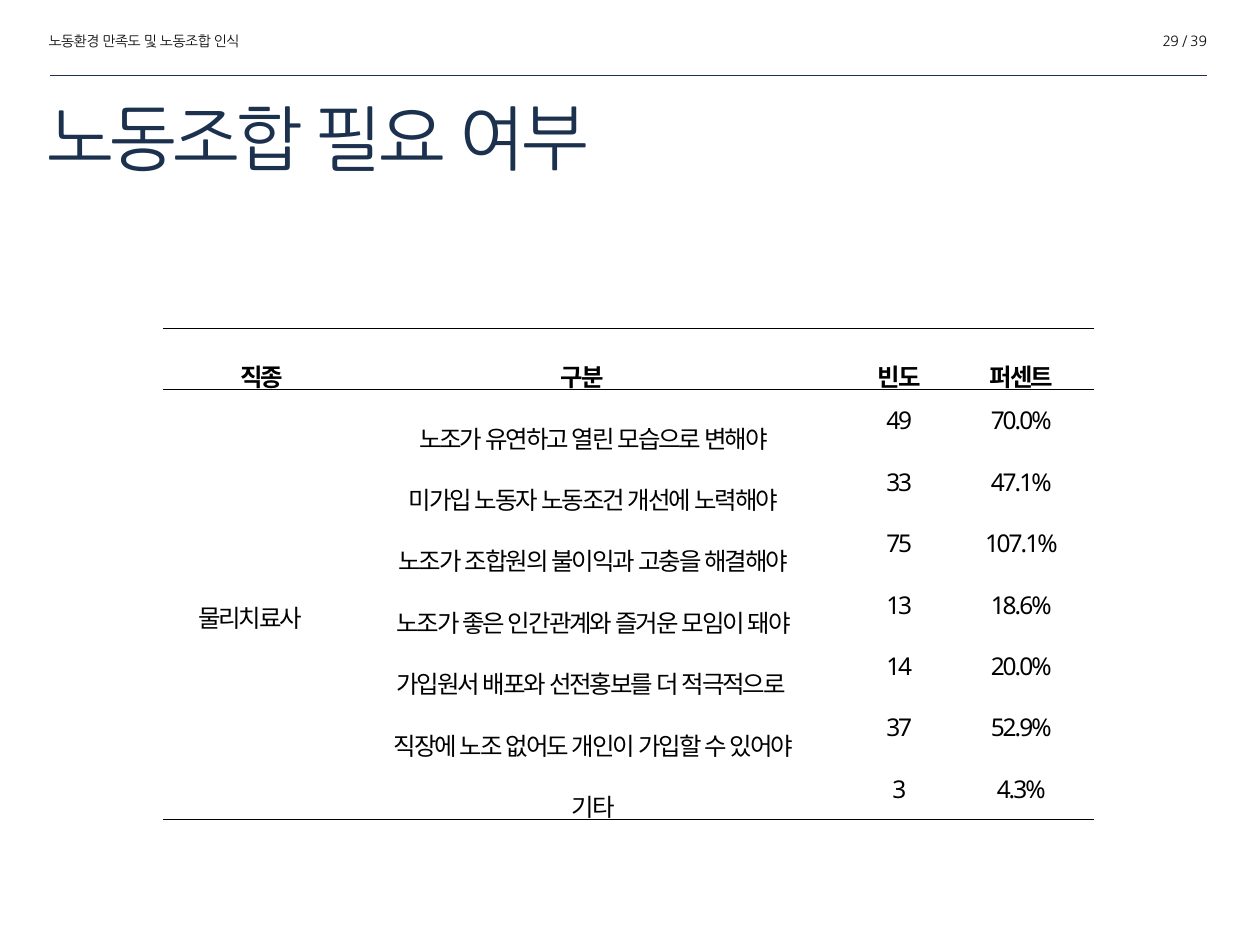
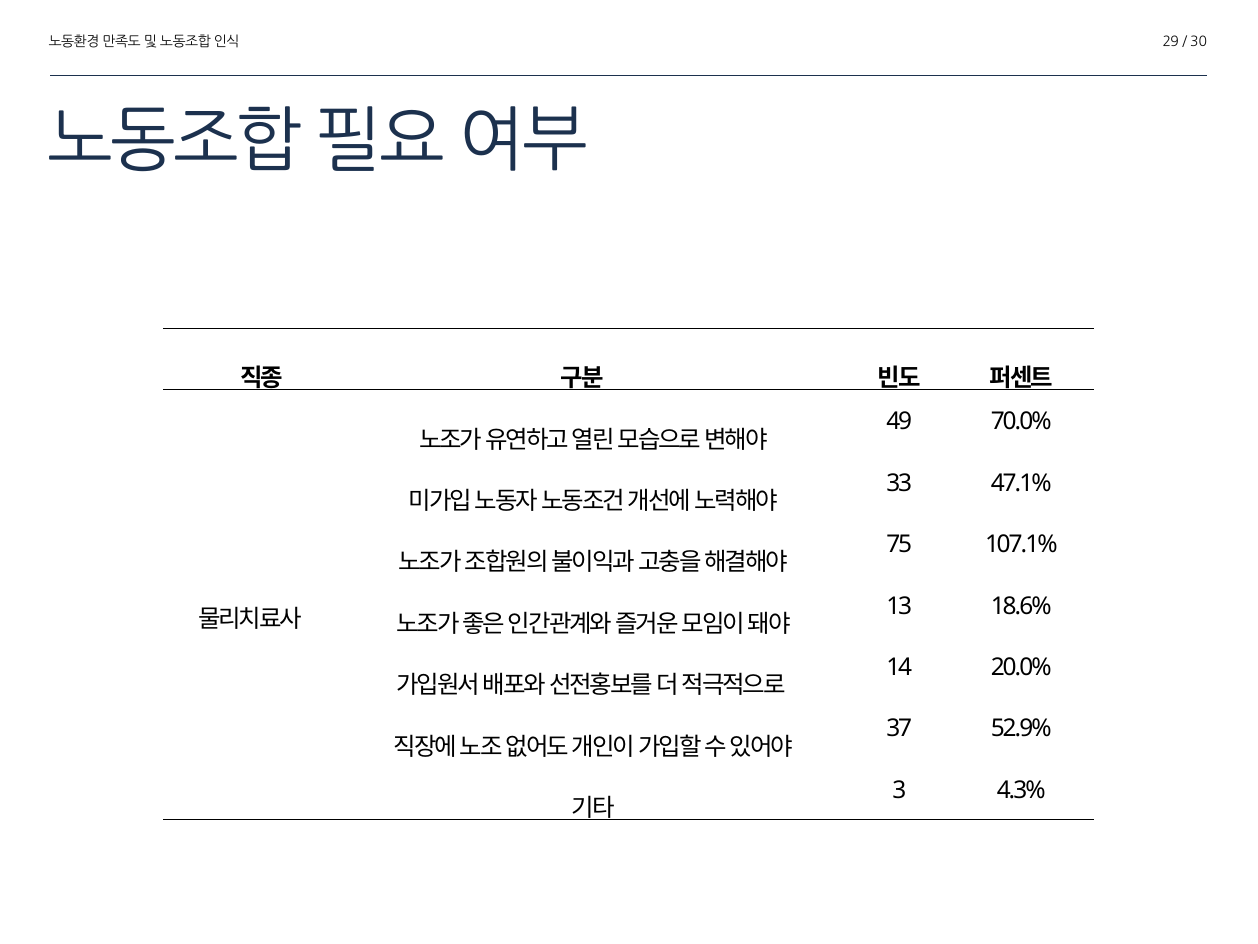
39: 39 -> 30 (1199, 42)
